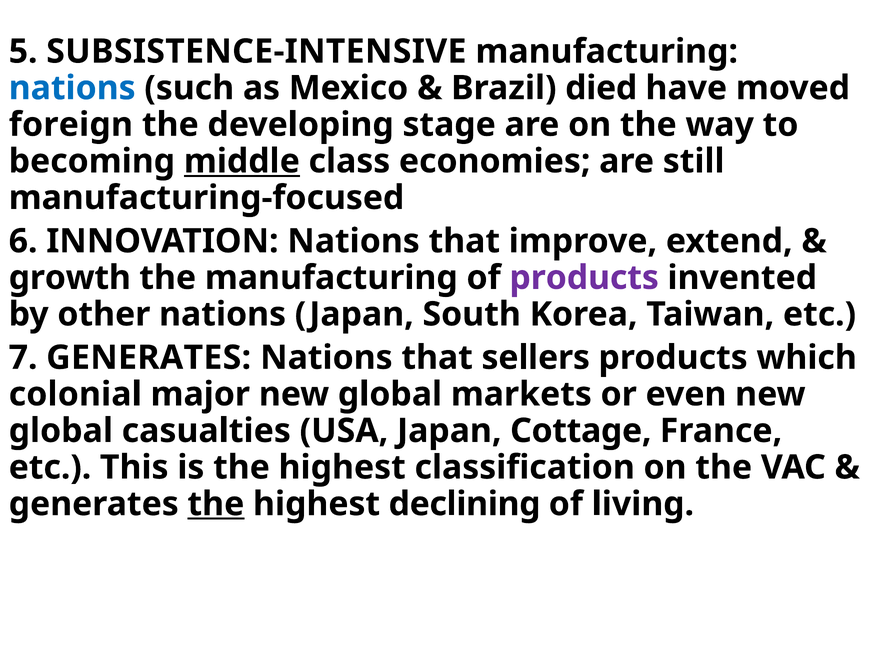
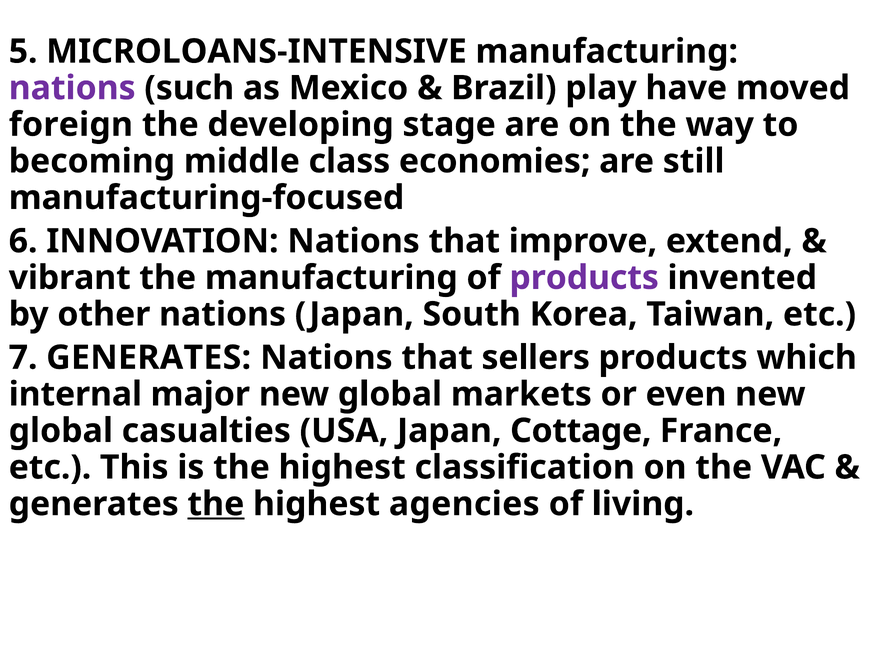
SUBSISTENCE-INTENSIVE: SUBSISTENCE-INTENSIVE -> MICROLOANS-INTENSIVE (256, 51)
nations colour: blue -> purple (72, 88)
died: died -> play (601, 88)
middle underline: present -> none (242, 161)
growth: growth -> vibrant (70, 278)
colonial: colonial -> internal (75, 394)
declining: declining -> agencies (464, 504)
